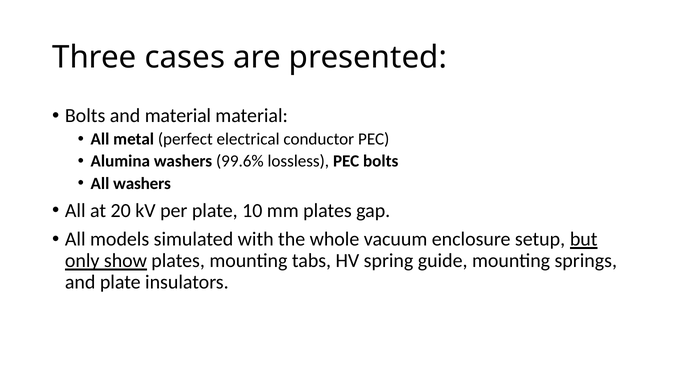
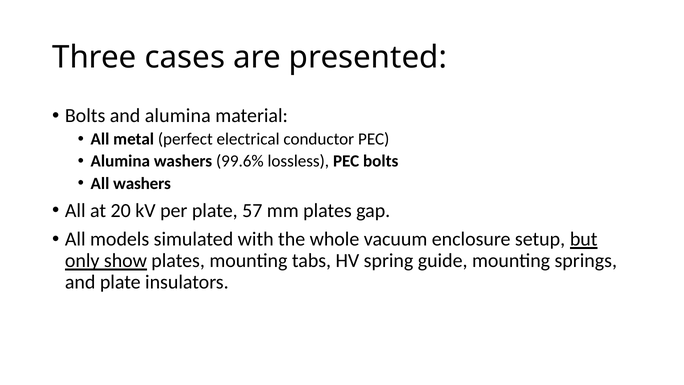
and material: material -> alumina (178, 116)
10: 10 -> 57 (252, 210)
